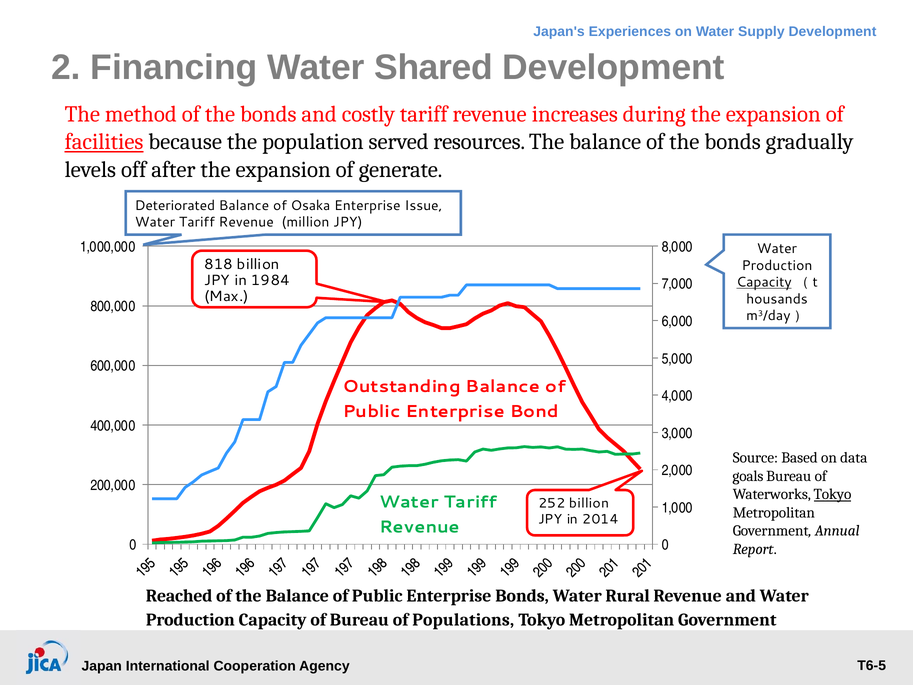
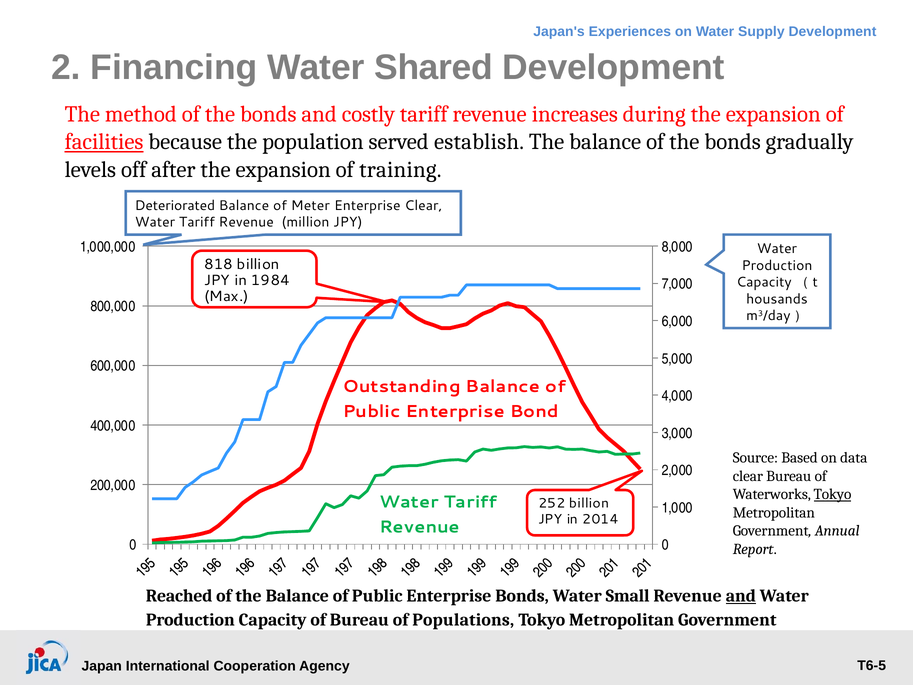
resources: resources -> establish (479, 142)
generate: generate -> training (400, 170)
Osaka: Osaka -> Meter (310, 205)
Enterprise Issue: Issue -> Clear (423, 205)
Capacity underline: present -> none (764, 282)
goals: goals -> clear (748, 476)
Rural: Rural -> Small (628, 596)
and underline: none -> present (741, 596)
